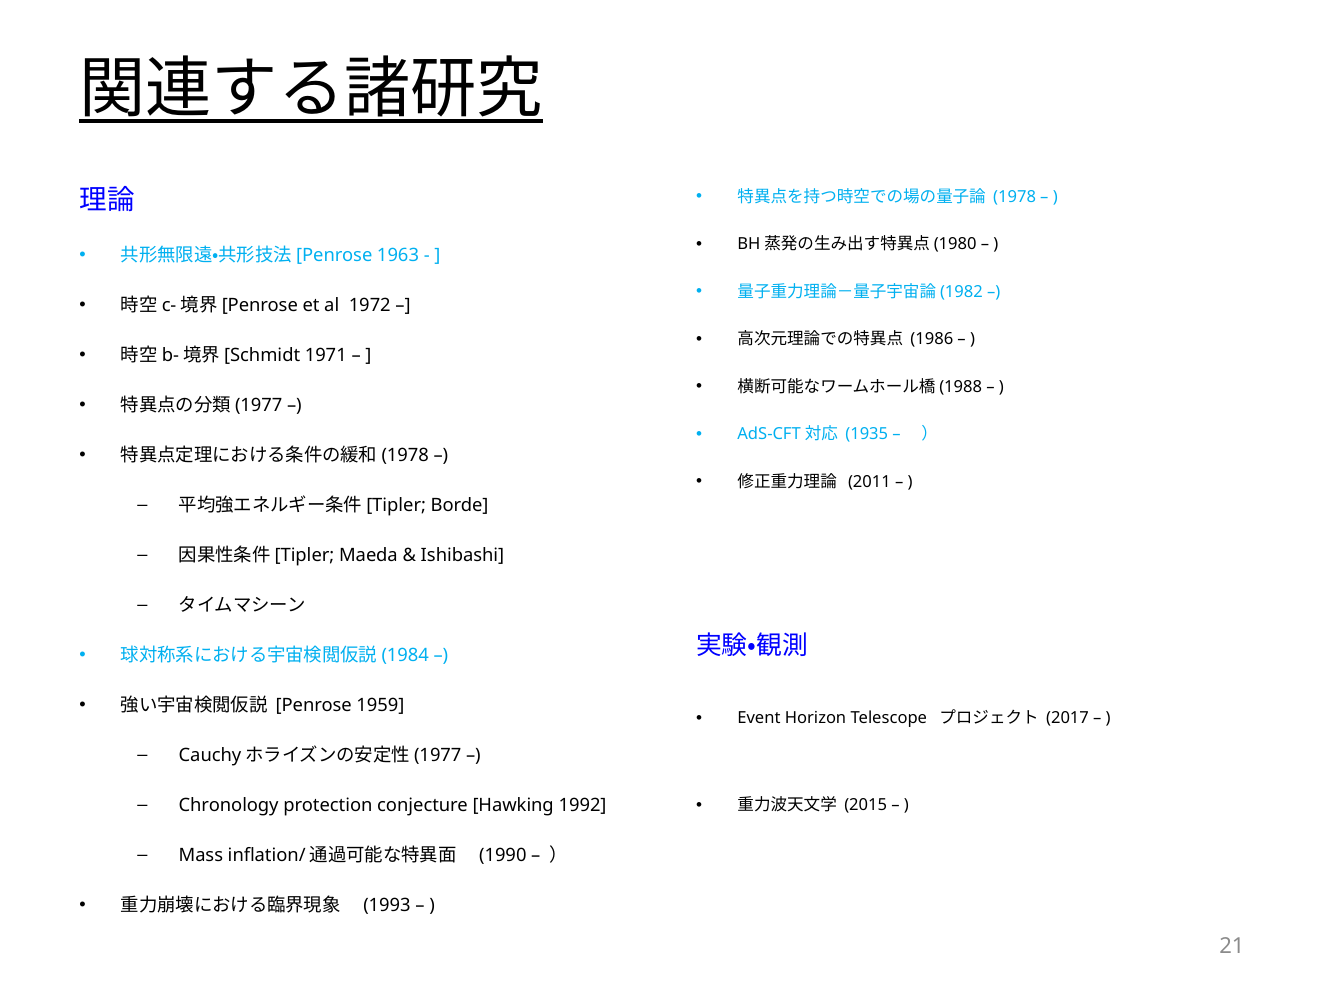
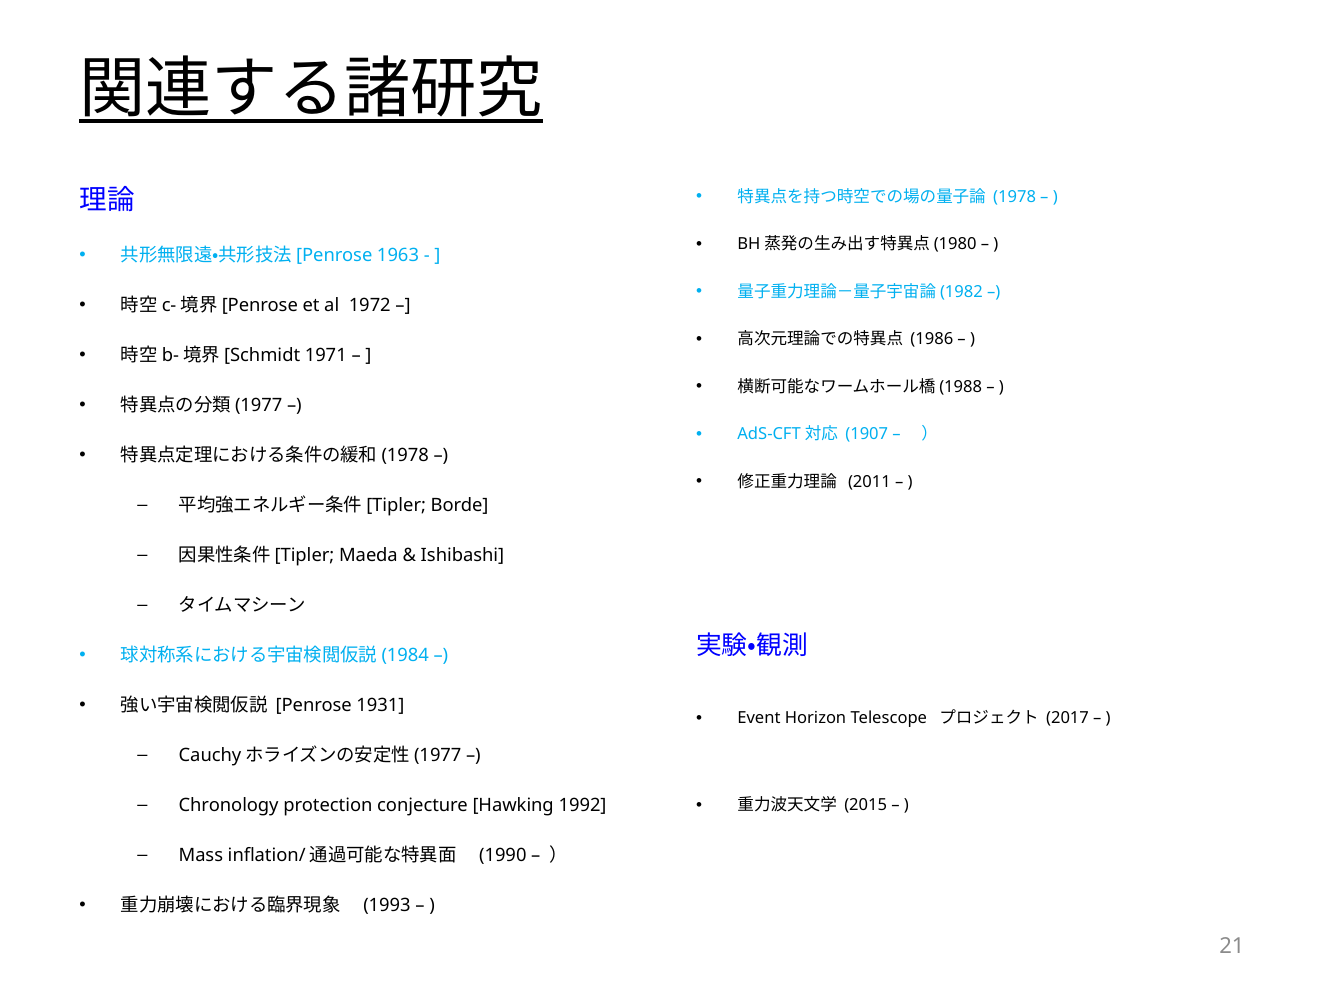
1935: 1935 -> 1907 (867, 434)
1959: 1959 -> 1931 (380, 706)
